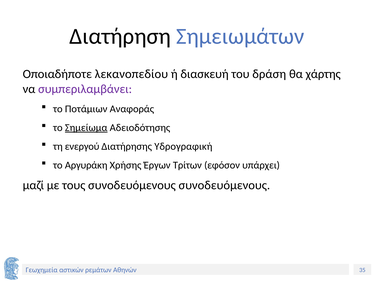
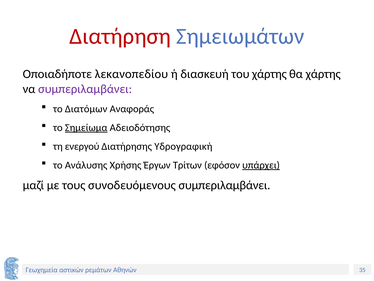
Διατήρηση colour: black -> red (120, 36)
του δράση: δράση -> χάρτης (269, 74)
Ποτάμιων: Ποτάμιων -> Διατόμων (86, 109)
Αργυράκη: Αργυράκη -> Ανάλυσης (86, 165)
υπάρχει underline: none -> present (261, 165)
συνοδευόμενους συνοδευόμενους: συνοδευόμενους -> συμπεριλαμβάνει (224, 185)
